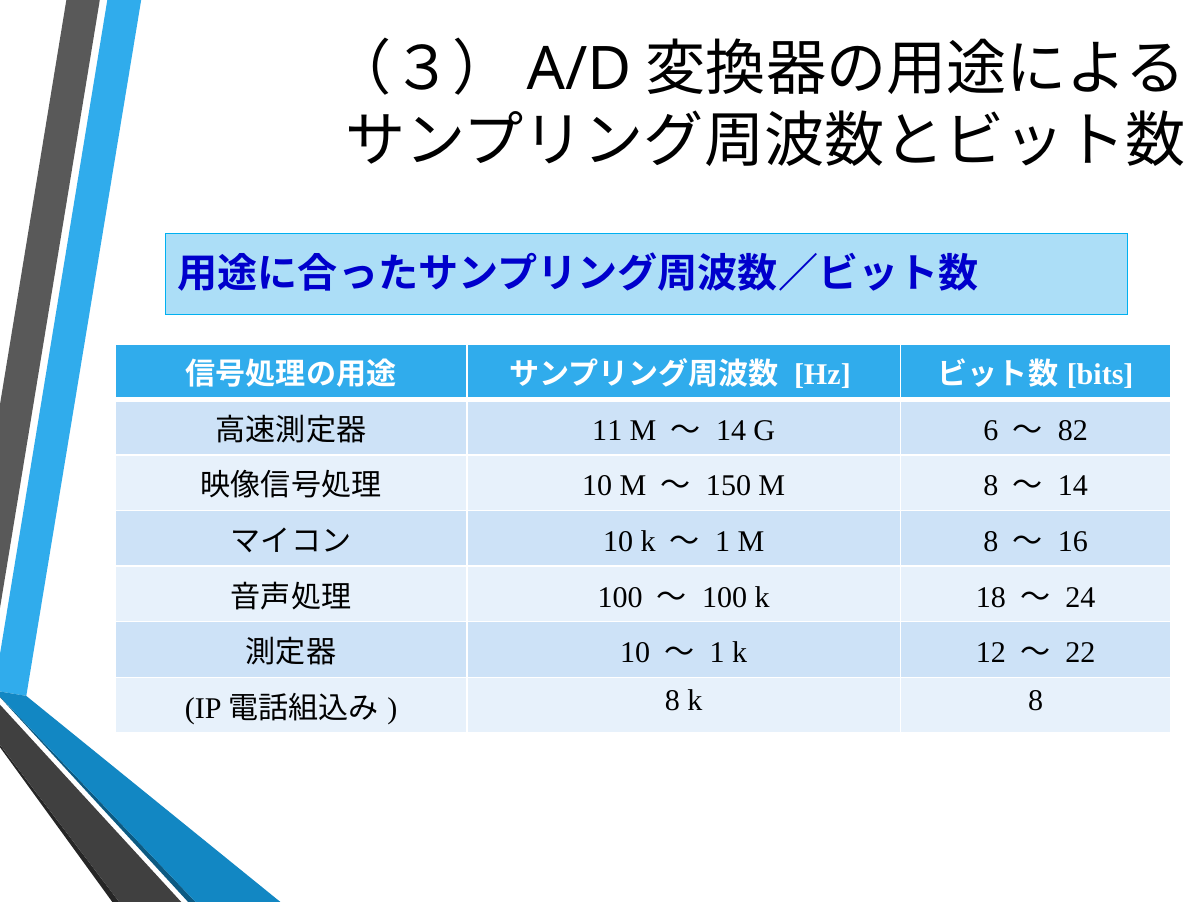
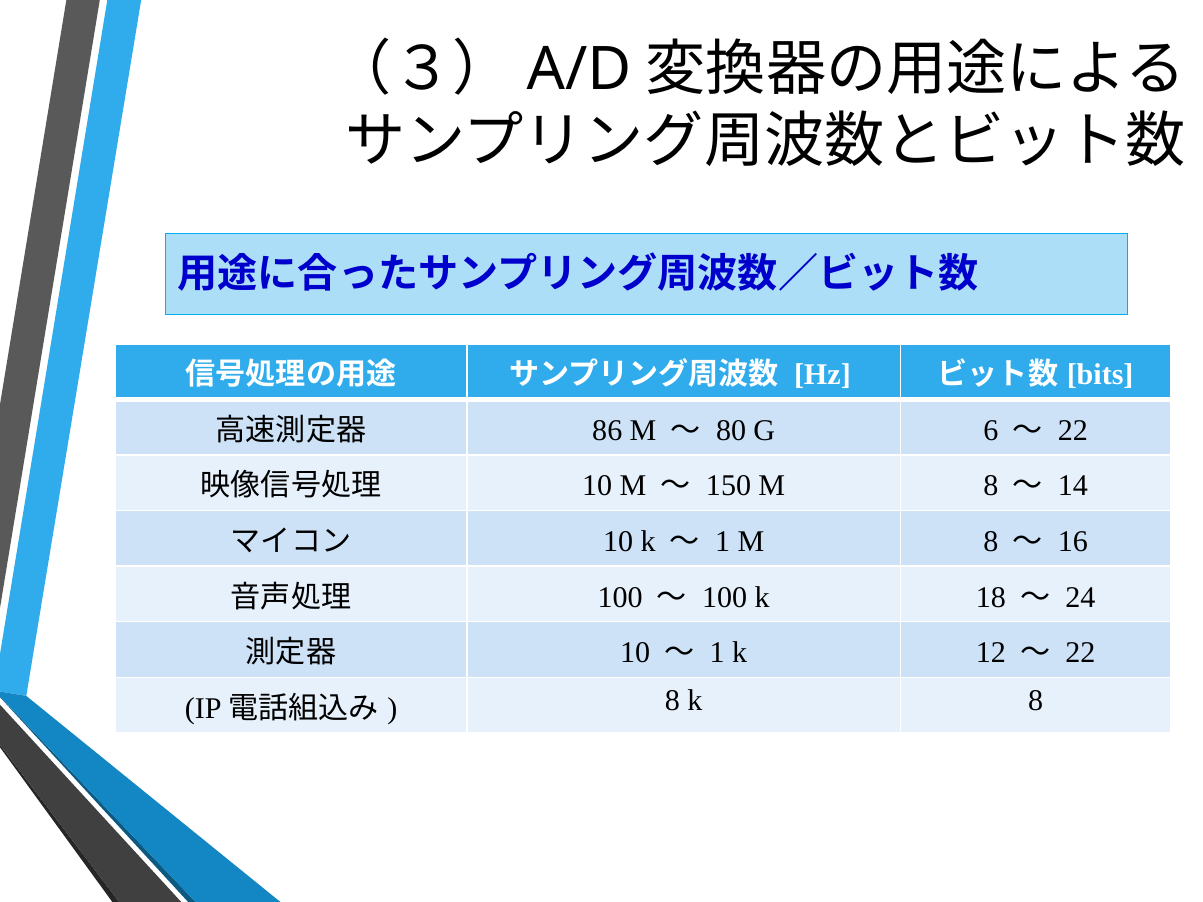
11: 11 -> 86 (607, 430)
14: 14 -> 80 (731, 430)
82: 82 -> 22 (1073, 430)
